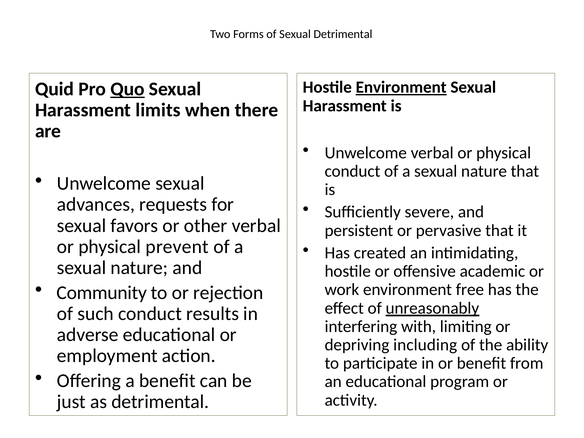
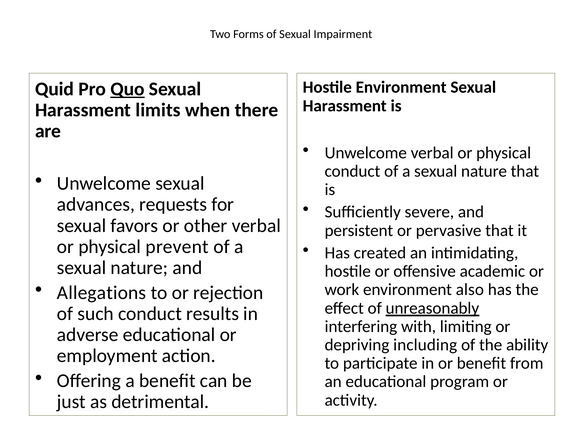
Sexual Detrimental: Detrimental -> Impairment (343, 34)
Environment underline: present -> none (401, 87)
Community: Community -> Allegations (102, 293)
free: free -> also (470, 290)
